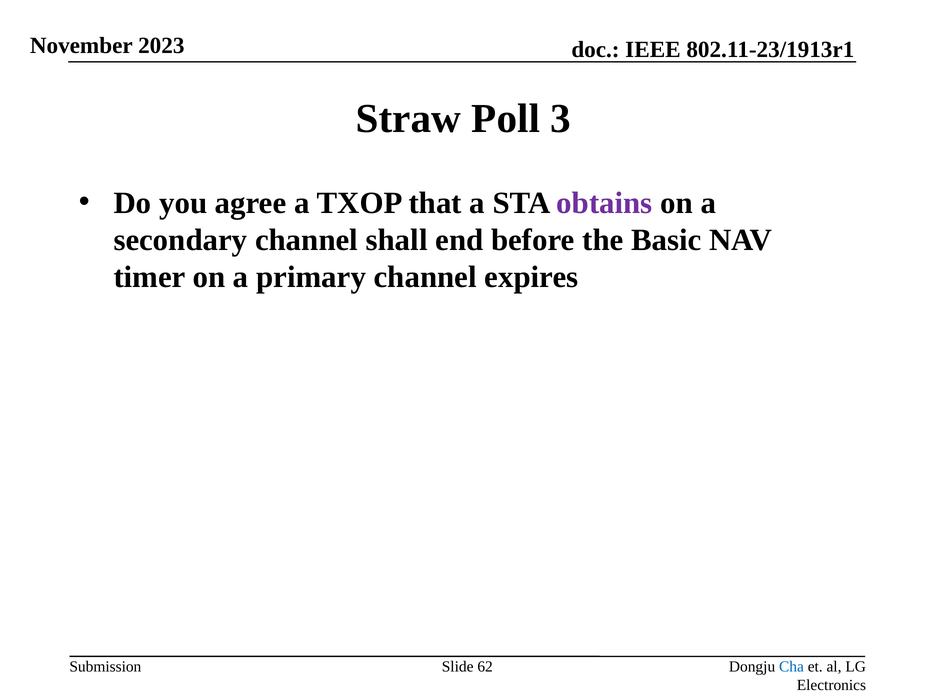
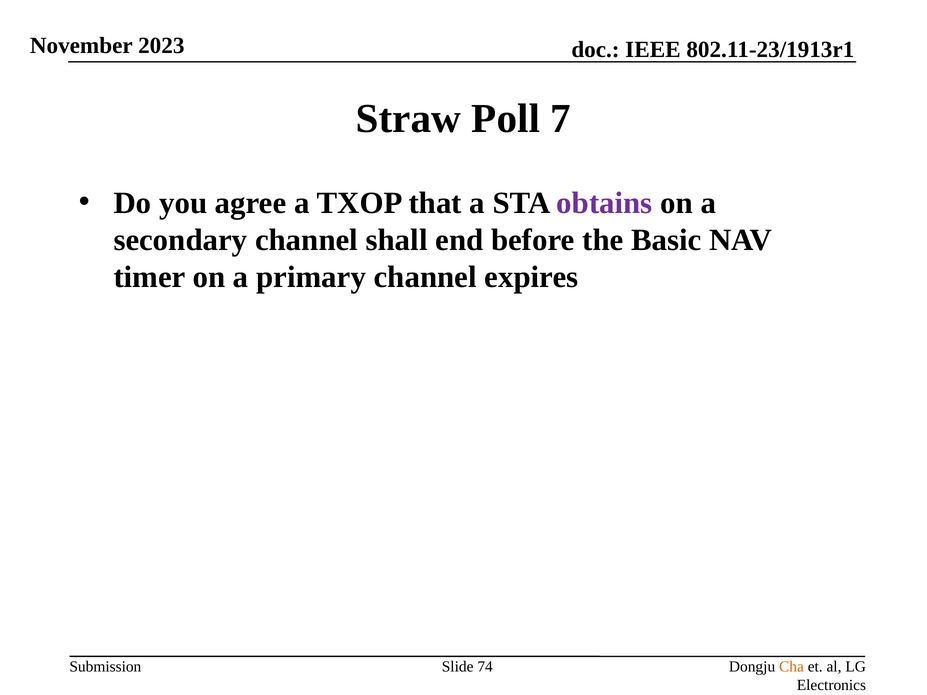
3: 3 -> 7 (561, 119)
62: 62 -> 74 (485, 667)
Cha colour: blue -> orange (791, 667)
